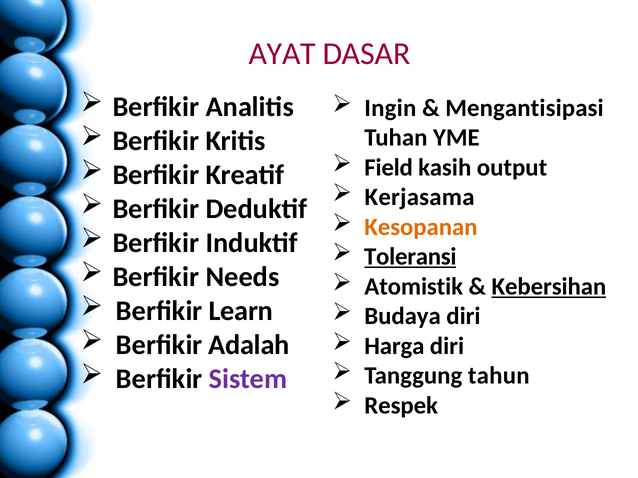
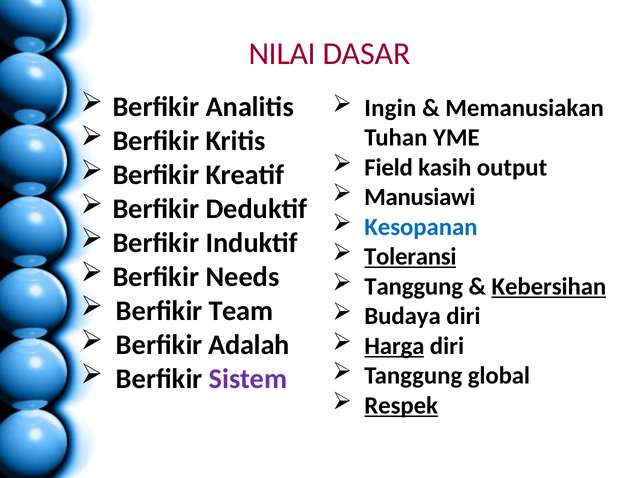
AYAT: AYAT -> NILAI (282, 54)
Mengantisipasi: Mengantisipasi -> Memanusiakan (525, 108)
Kerjasama: Kerjasama -> Manusiawi (420, 197)
Kesopanan colour: orange -> blue (421, 227)
Atomistik: Atomistik -> Tanggung (414, 287)
Learn: Learn -> Team (241, 311)
Harga underline: none -> present (394, 346)
tahun: tahun -> global (499, 376)
Respek underline: none -> present (401, 406)
